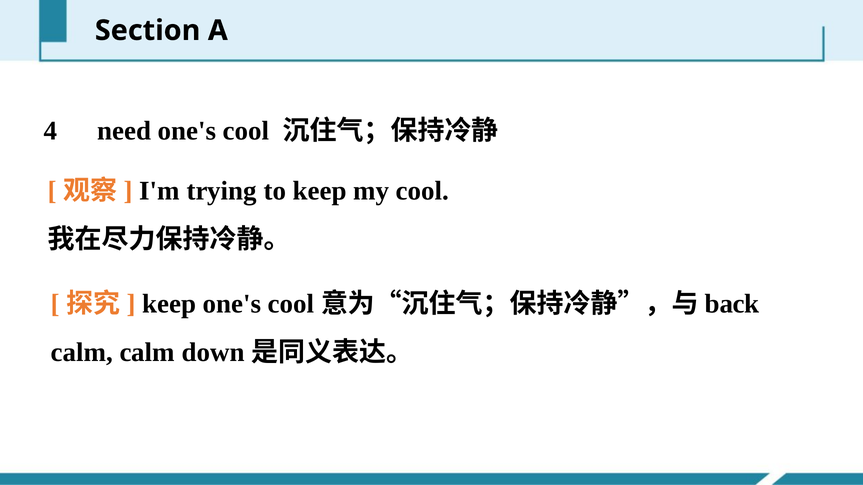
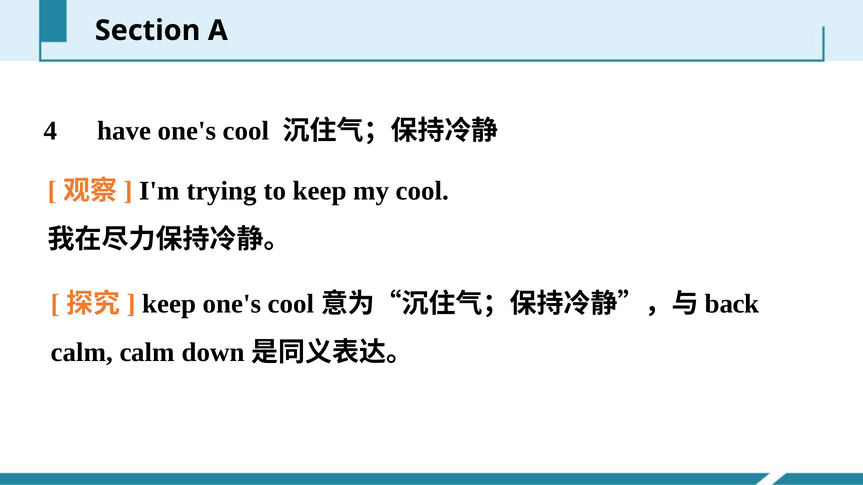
need: need -> have (124, 131)
